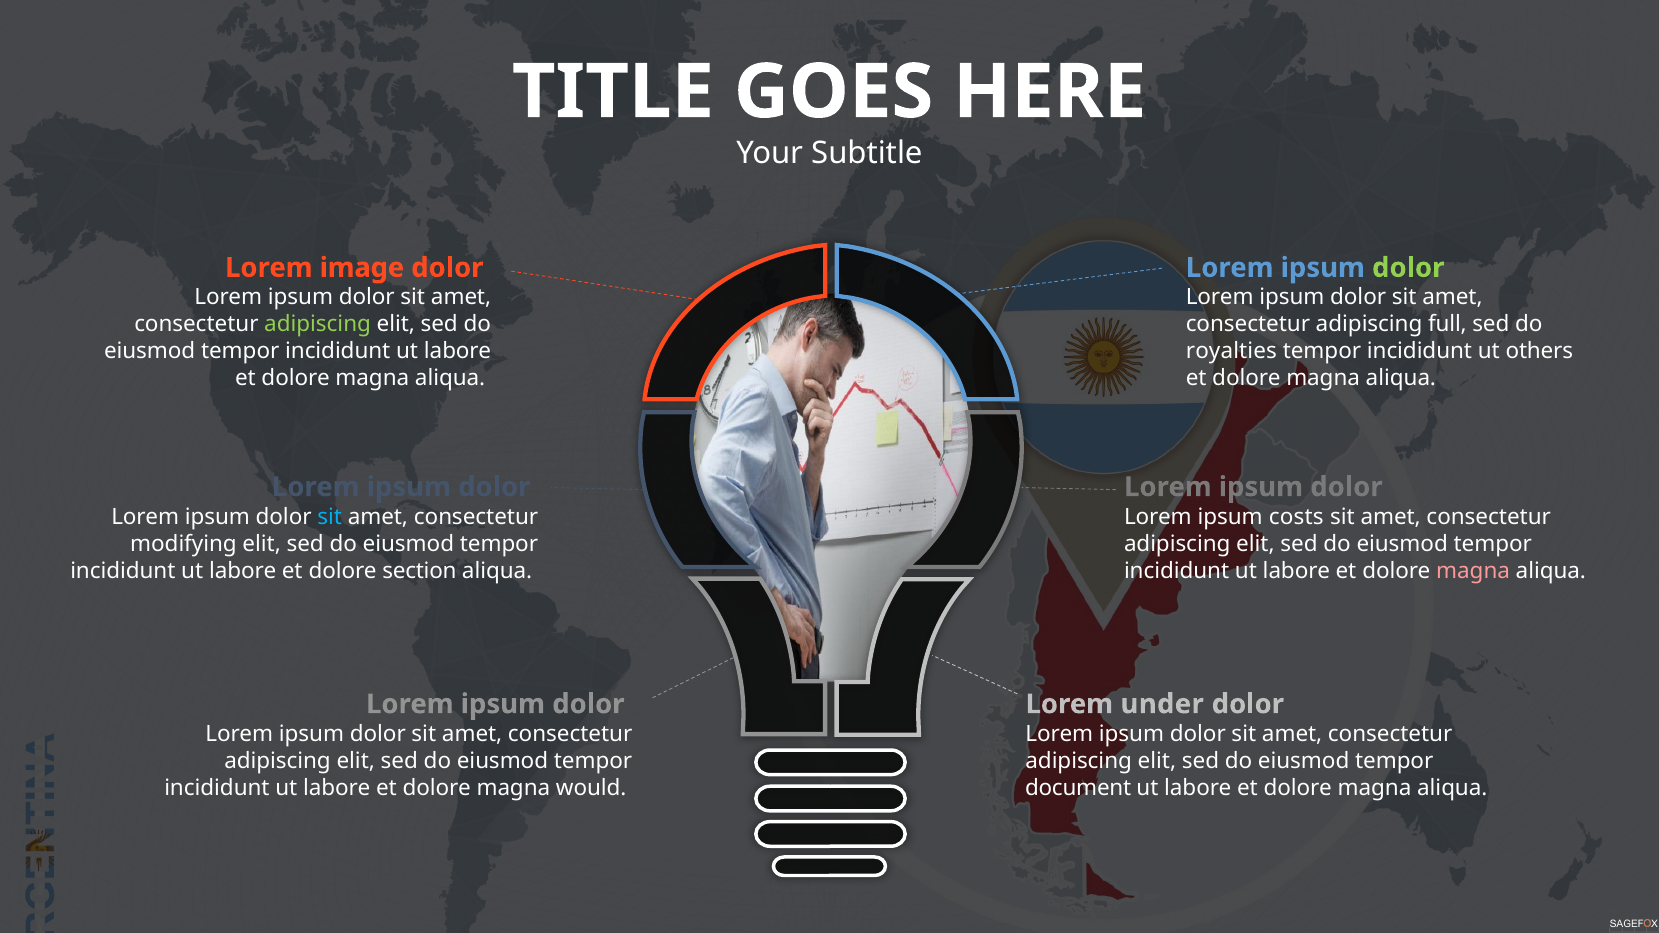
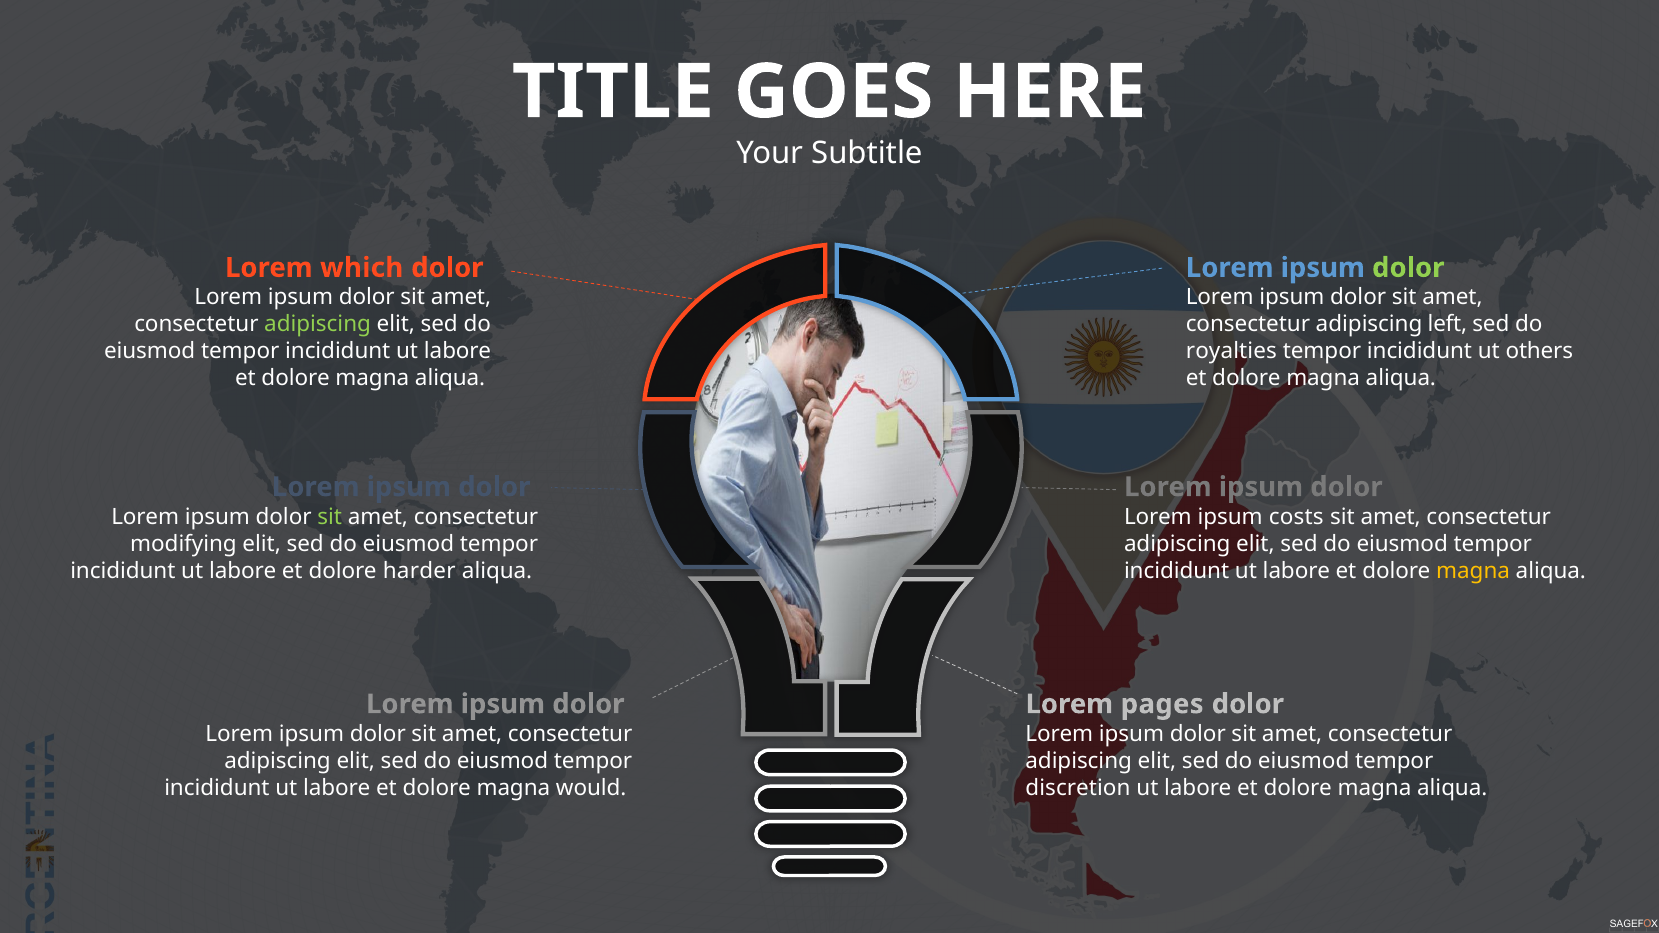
image: image -> which (362, 268)
full: full -> left (1447, 325)
sit colour: light blue -> light green (330, 517)
section: section -> harder (419, 571)
magna colour: pink -> yellow (1473, 571)
under: under -> pages (1162, 704)
document: document -> discretion (1078, 788)
